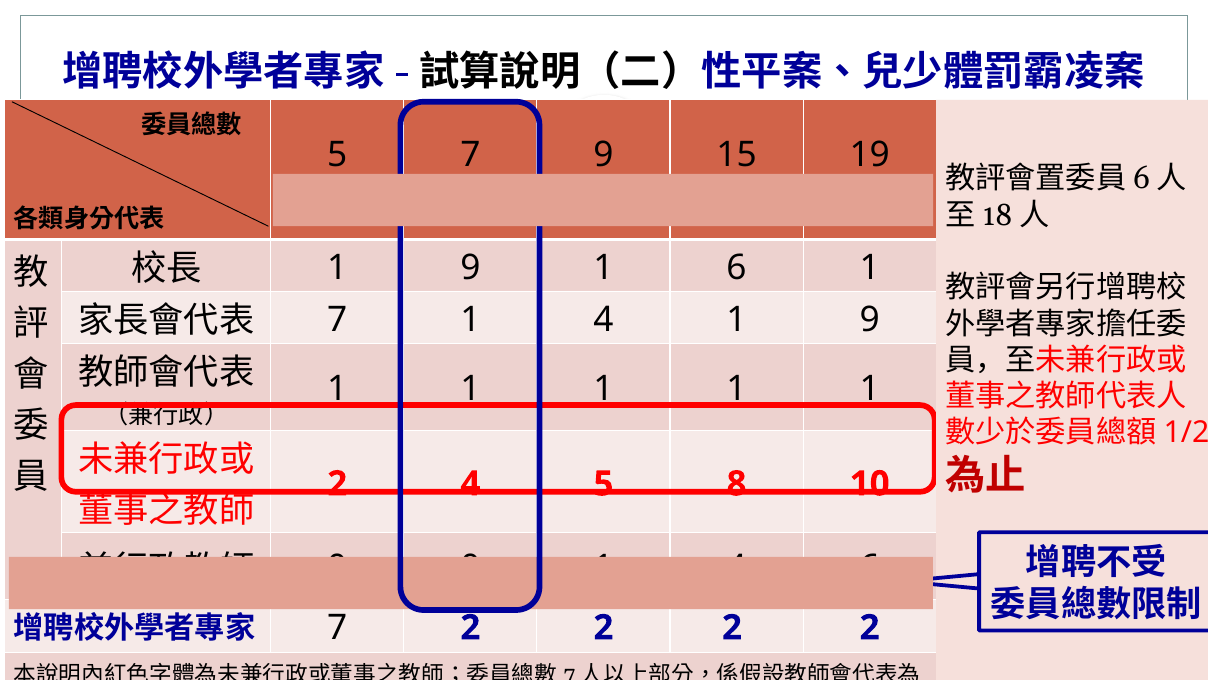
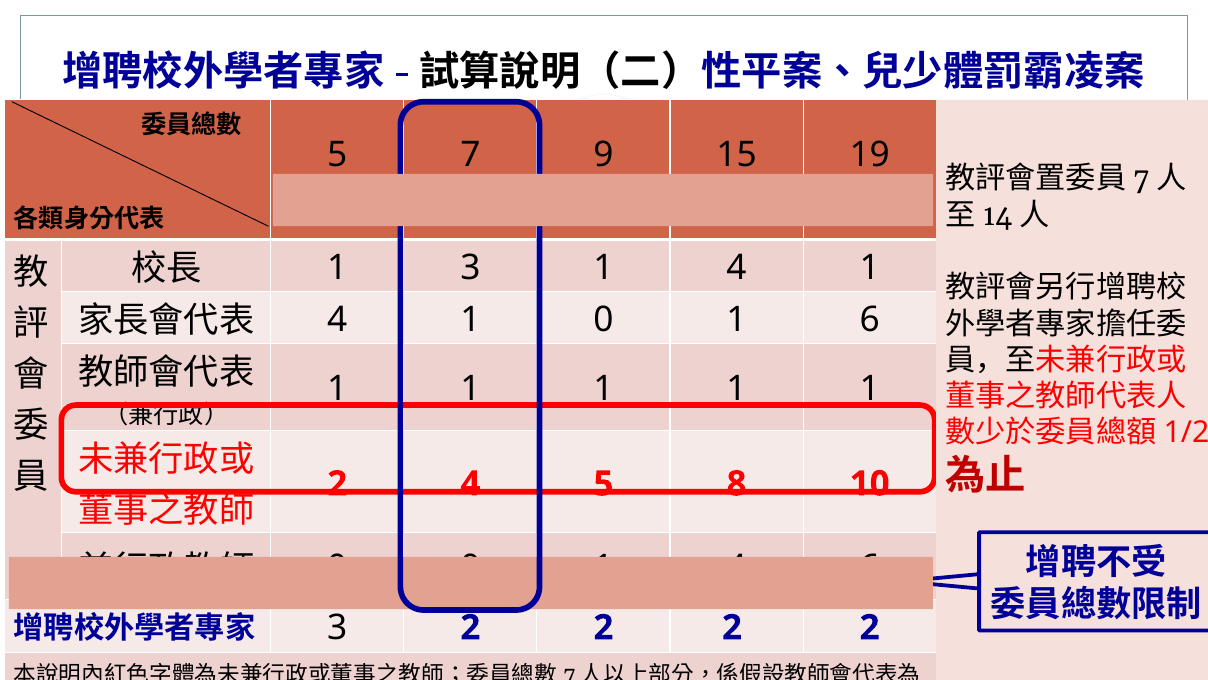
6: 6 -> 7 (1141, 179)
18: 18 -> 14 (998, 215)
9: 9 -> 3 (470, 267)
6: 6 -> 4 (737, 267)
7: 7 -> 4 (337, 319)
4: 4 -> 0 (603, 319)
9: 9 -> 6 (870, 319)
7: 7 -> 3 (337, 627)
